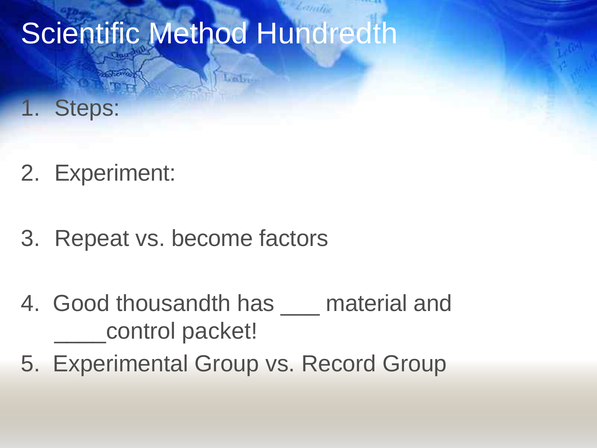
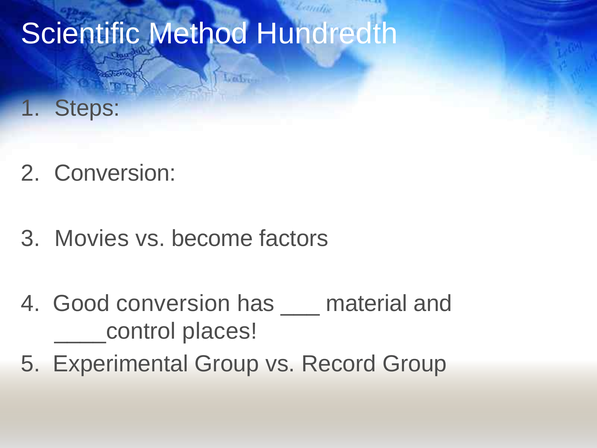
Experiment: Experiment -> Conversion (115, 173)
Repeat: Repeat -> Movies (92, 238)
Good thousandth: thousandth -> conversion (173, 303)
packet: packet -> places (220, 331)
